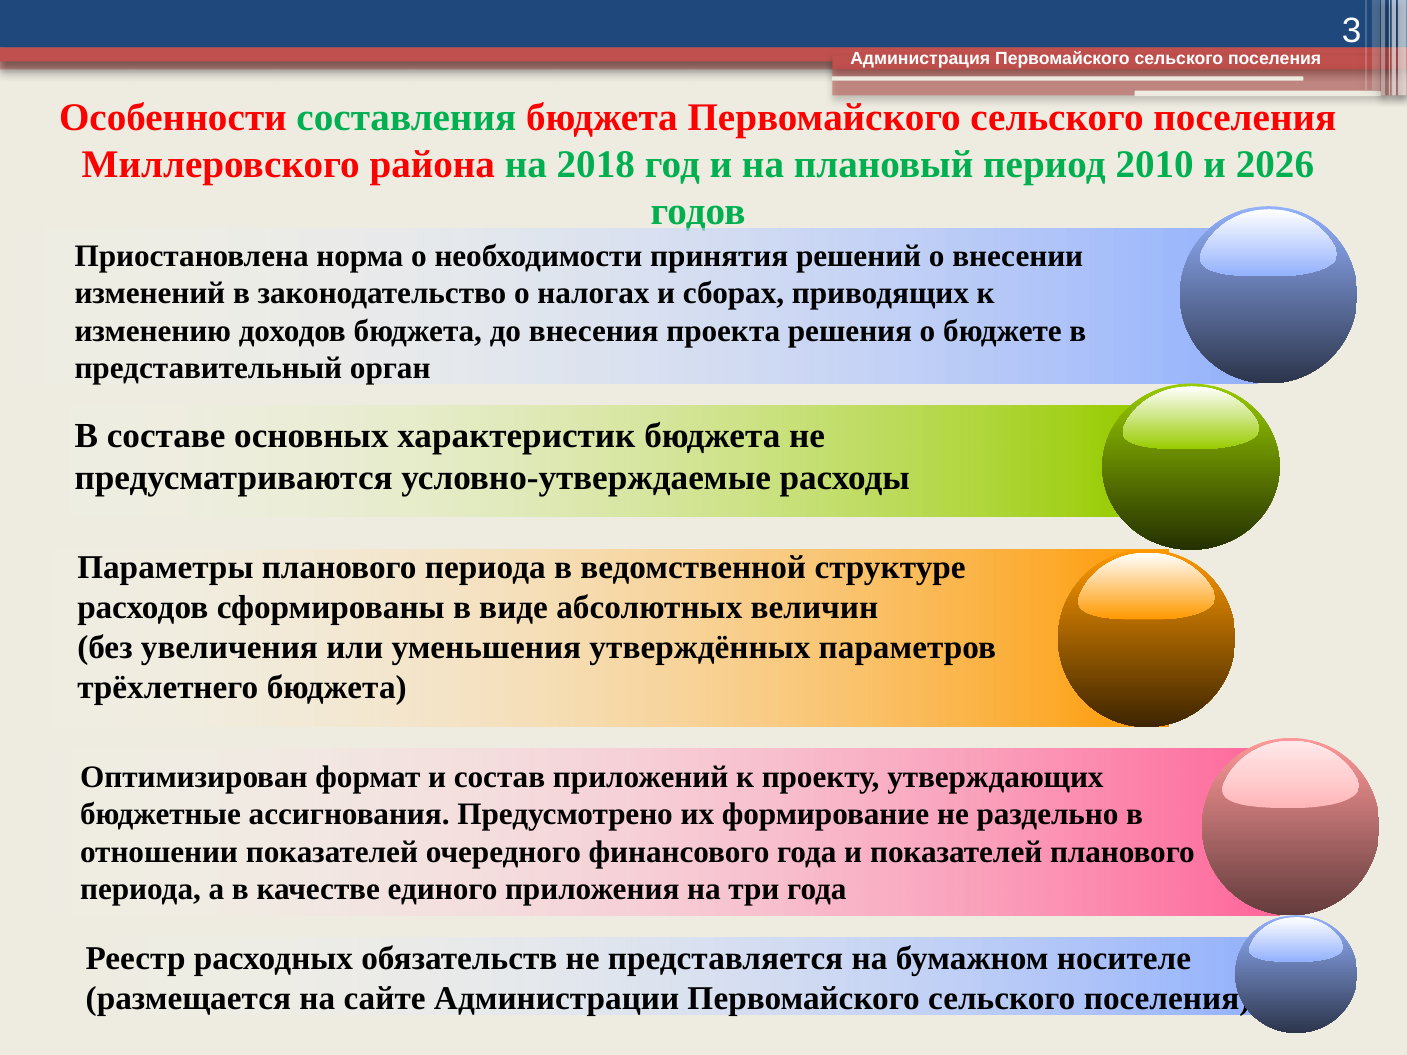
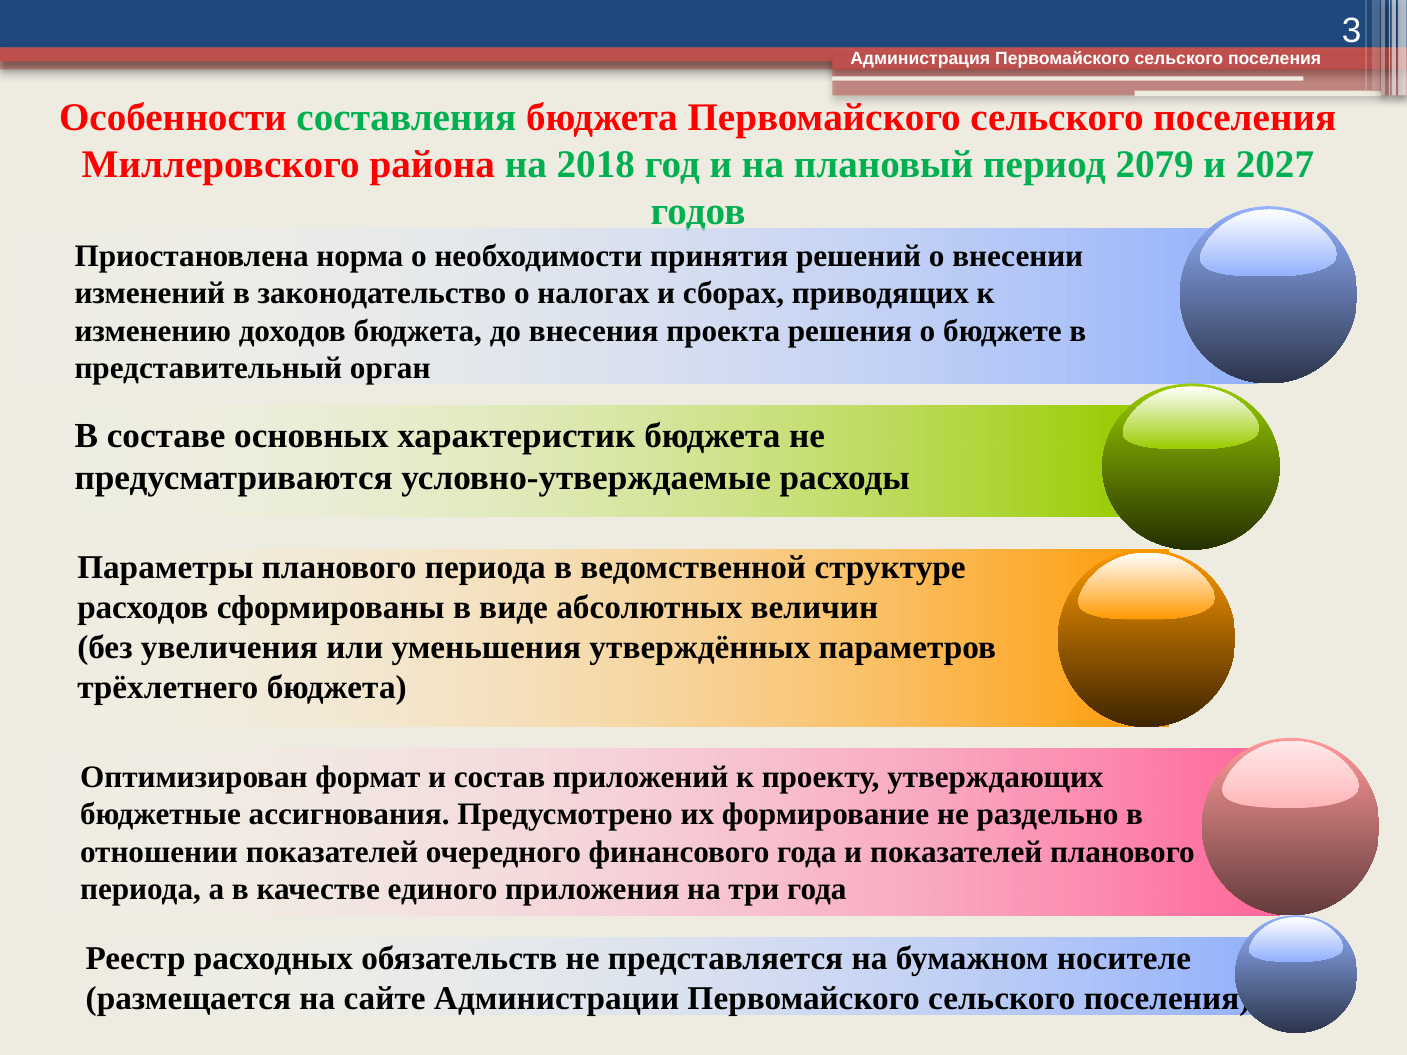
2010: 2010 -> 2079 (1155, 164)
2026: 2026 -> 2027 (1275, 164)
